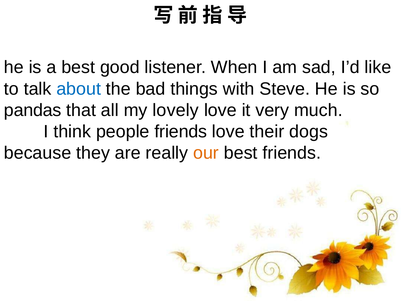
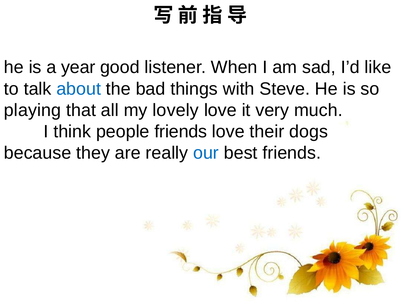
a best: best -> year (78, 67)
pandas: pandas -> playing (33, 110)
our colour: orange -> blue (206, 153)
